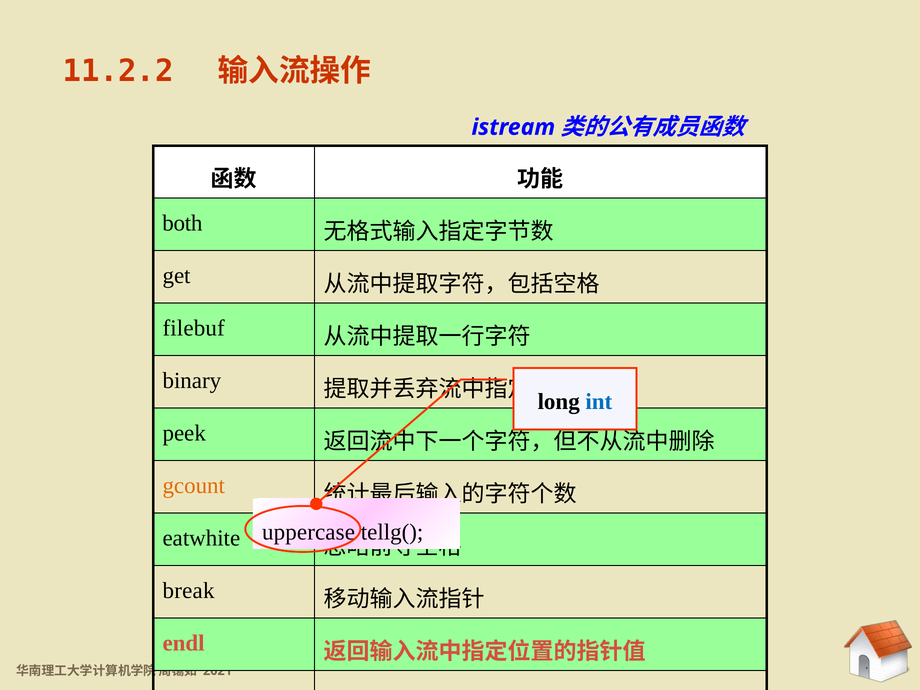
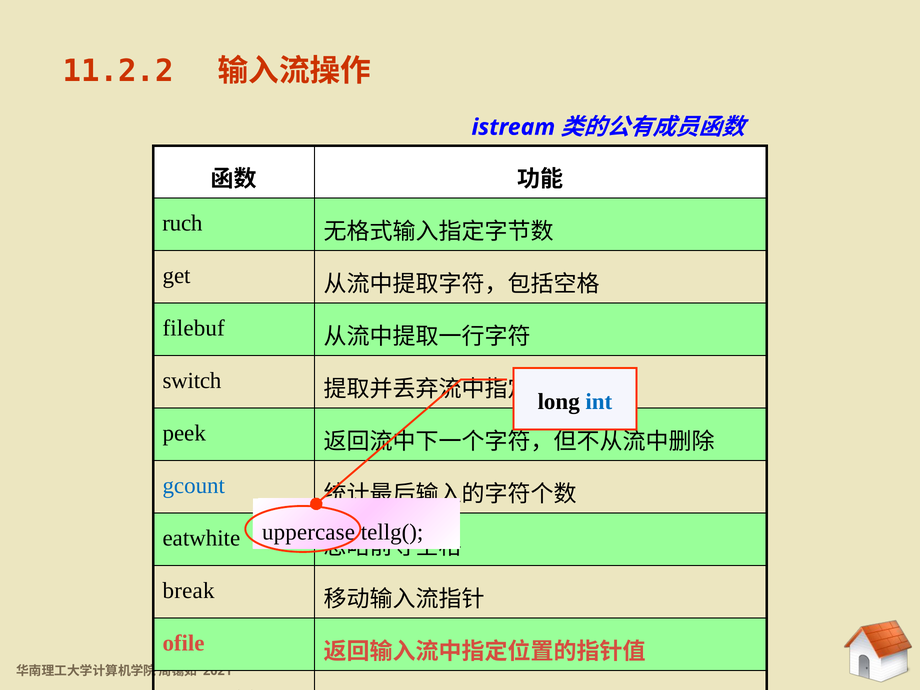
both: both -> ruch (182, 223)
binary: binary -> switch (192, 381)
gcount colour: orange -> blue (194, 486)
endl: endl -> ofile (184, 643)
